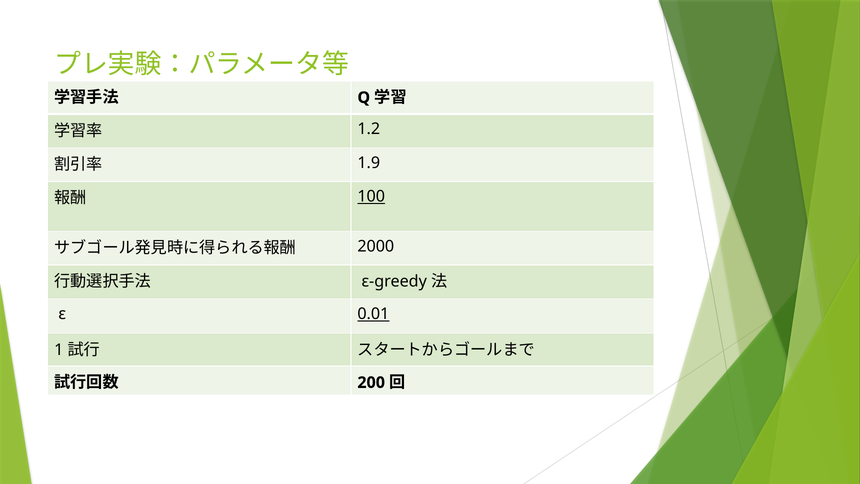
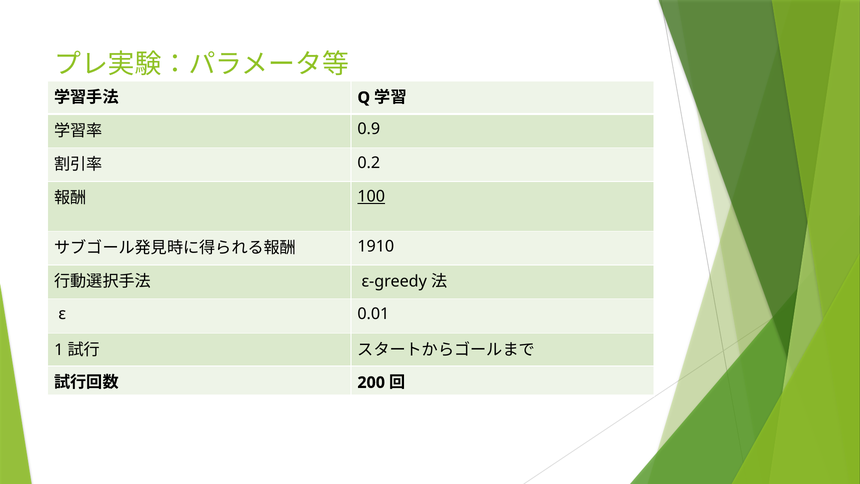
1.2: 1.2 -> 0.9 (369, 129)
1.9: 1.9 -> 0.2 (369, 163)
2000: 2000 -> 1910 (376, 246)
0.01 underline: present -> none (373, 314)
